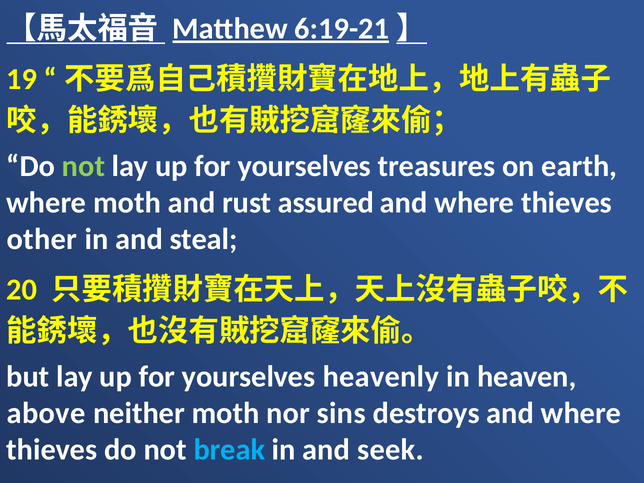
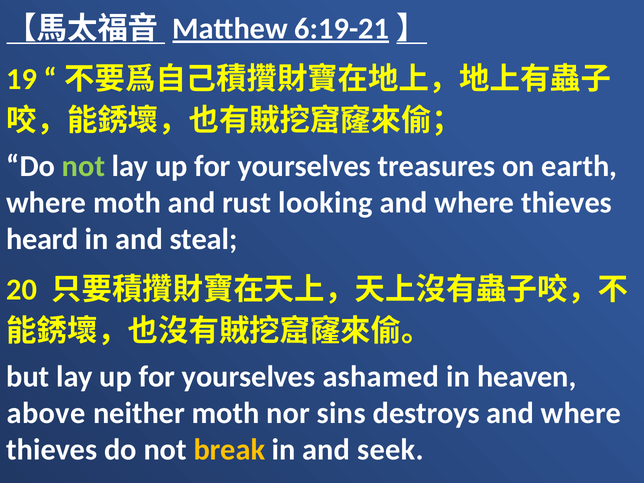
assured: assured -> looking (326, 203)
other: other -> heard (42, 239)
heavenly: heavenly -> ashamed (381, 377)
break colour: light blue -> yellow (229, 450)
